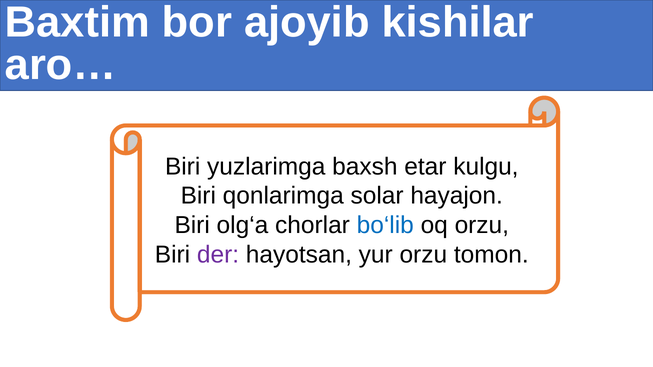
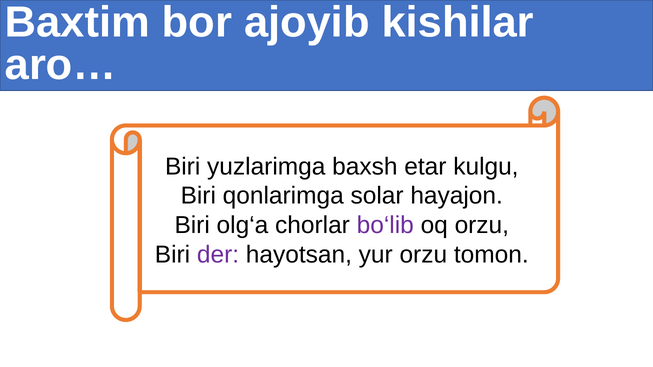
bo‘lib colour: blue -> purple (385, 225)
